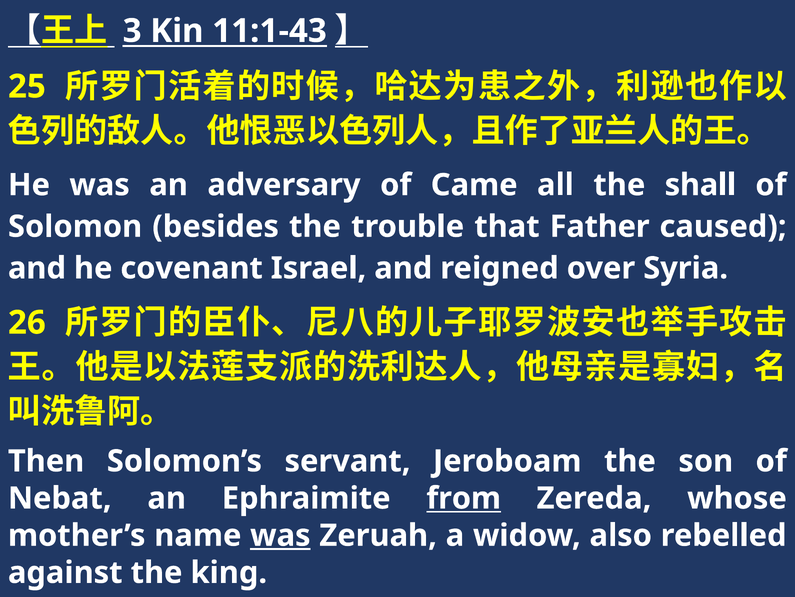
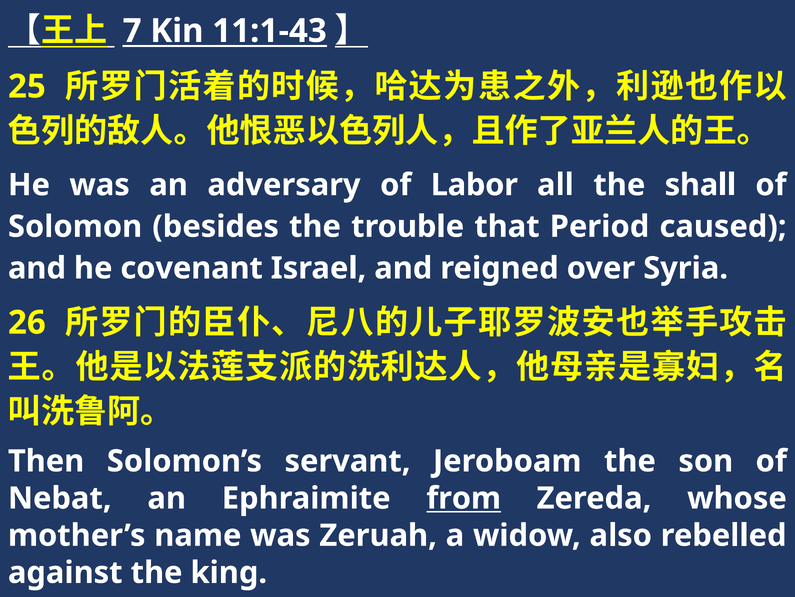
3: 3 -> 7 (132, 31)
Came: Came -> Labor (474, 185)
Father: Father -> Period (599, 226)
was underline: present -> none (280, 535)
